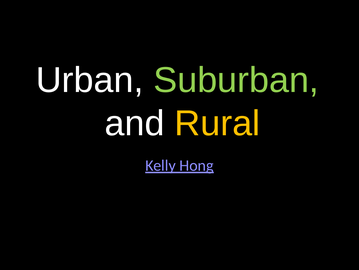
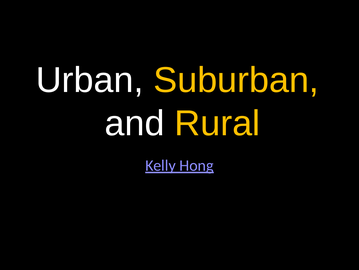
Suburban colour: light green -> yellow (236, 80)
